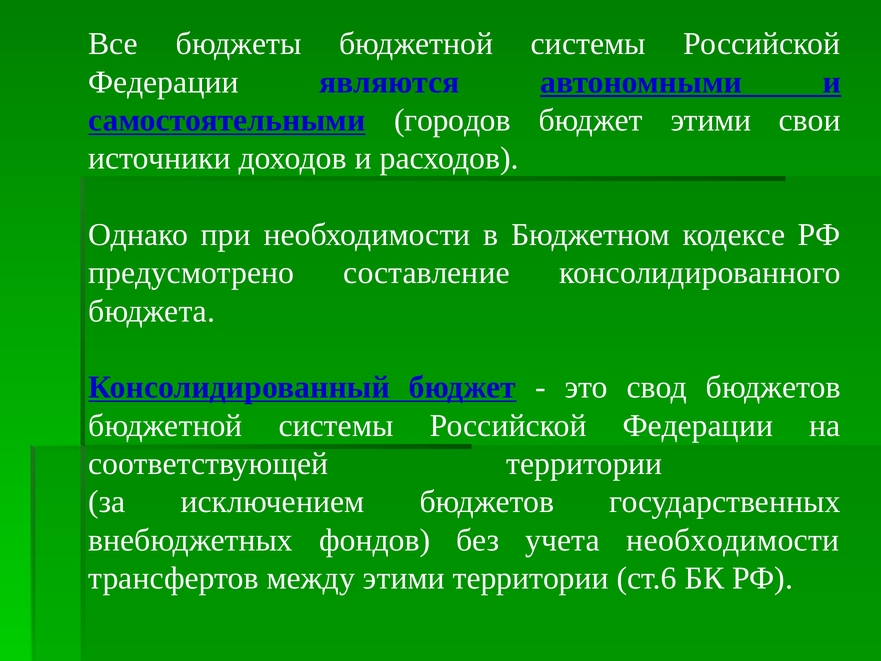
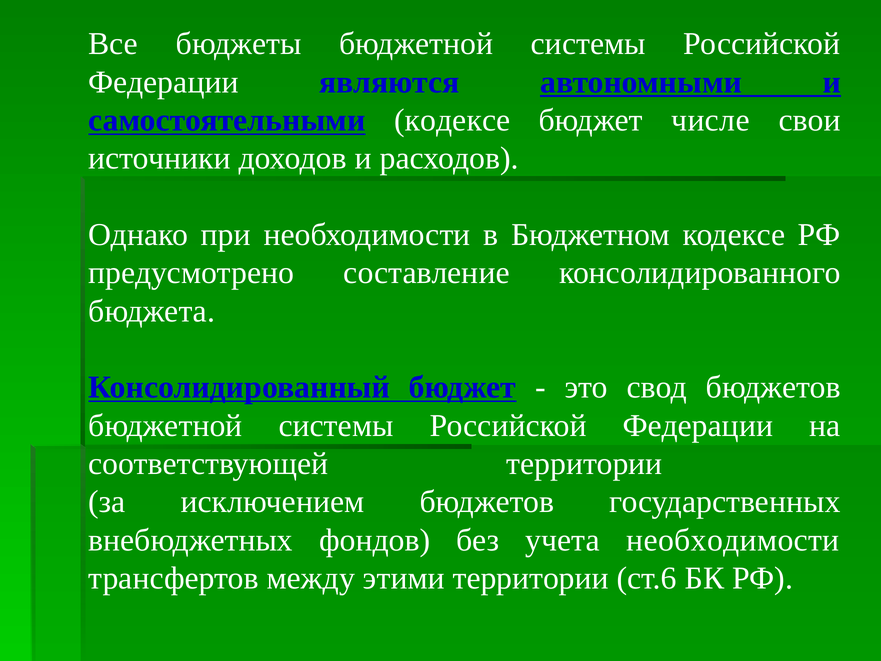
самостоятельными городов: городов -> кодексе (452, 120)
бюджет этими: этими -> числе (711, 120)
